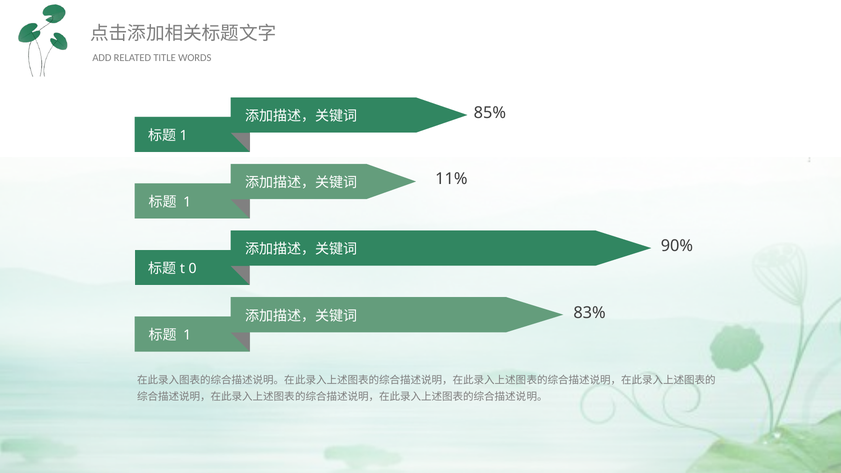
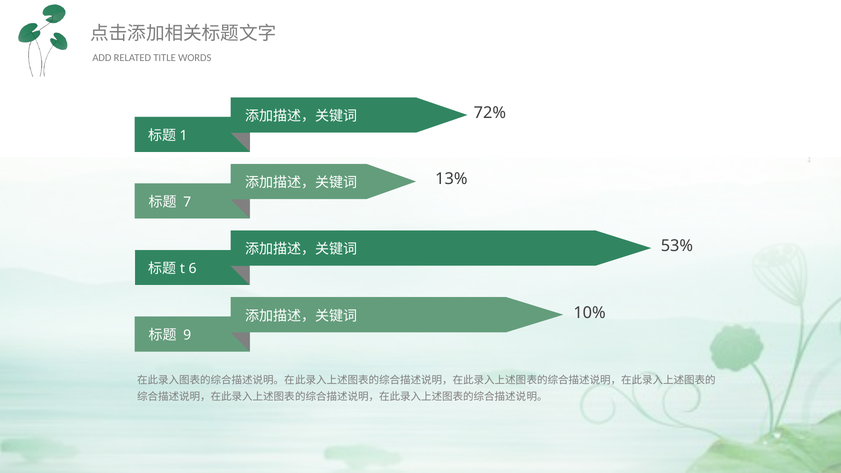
85%: 85% -> 72% (490, 113)
11%: 11% -> 13% (451, 179)
1: 1 -> 7 (187, 202)
90%: 90% -> 53% (677, 246)
0: 0 -> 6 (193, 269)
83%: 83% -> 10% (590, 313)
1: 1 -> 9 (187, 335)
